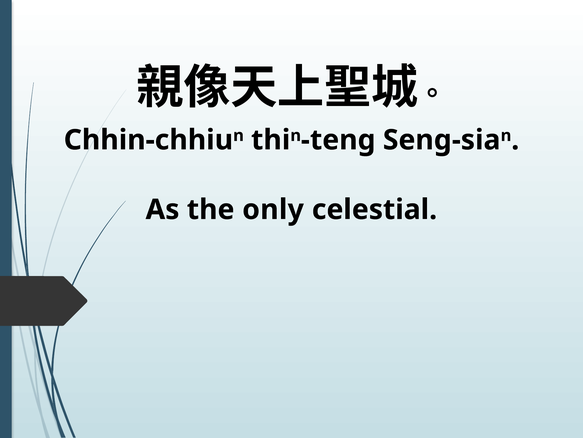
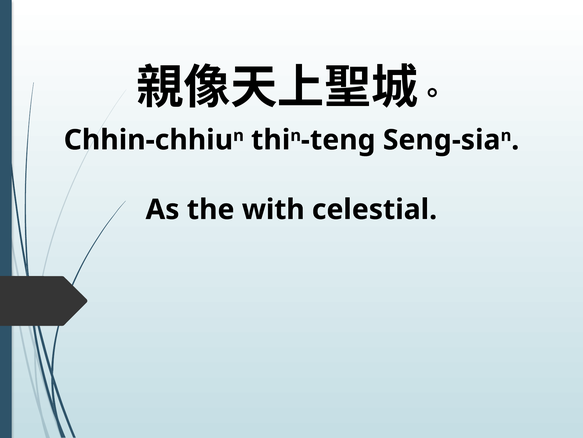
only: only -> with (273, 209)
